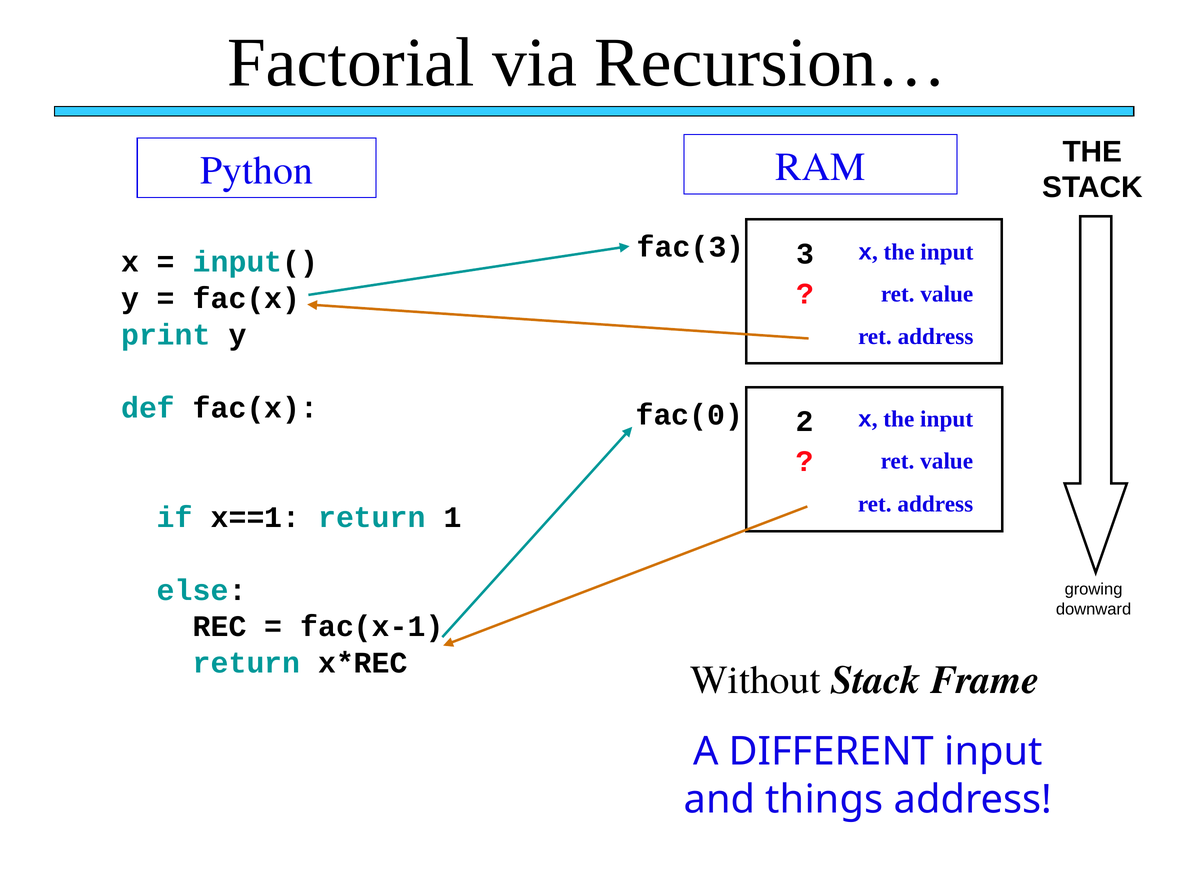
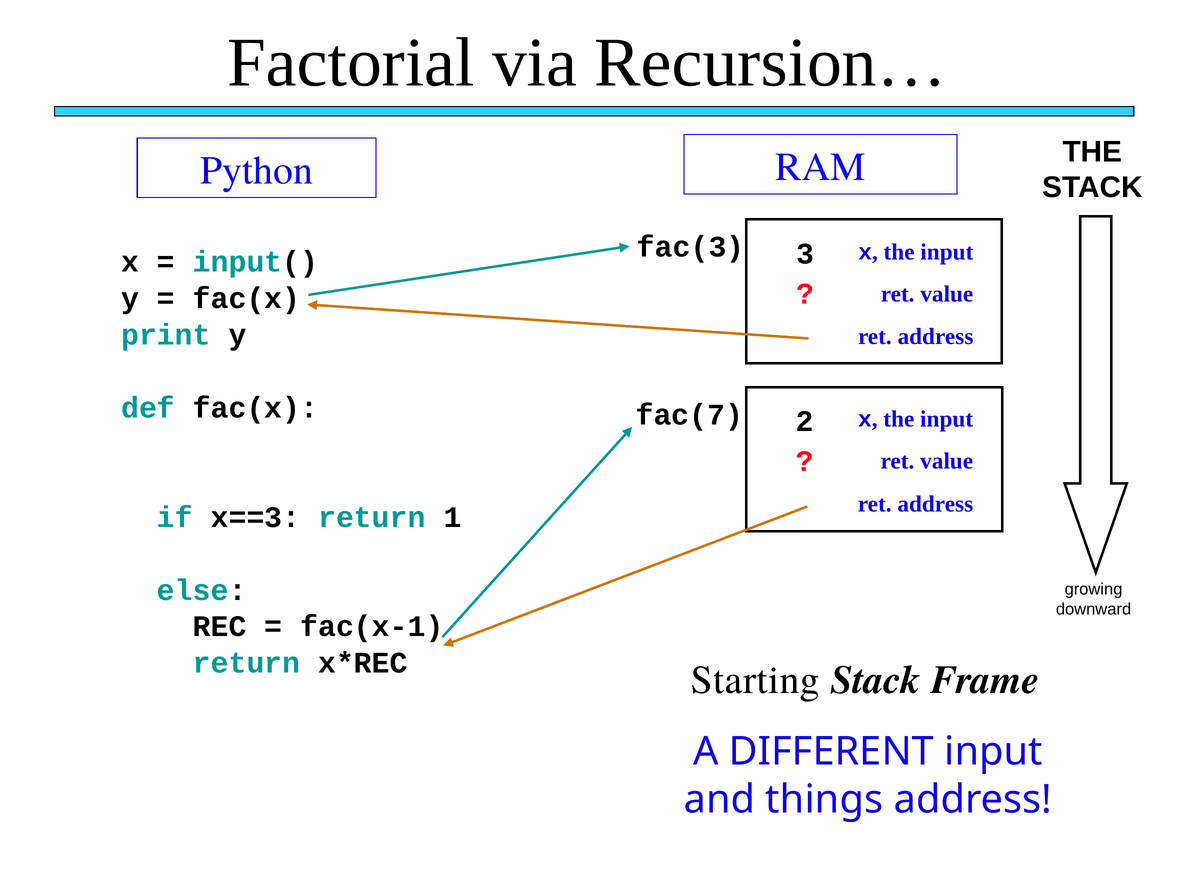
fac(0: fac(0 -> fac(7 (689, 414)
x==1: x==1 -> x==3 (255, 517)
Without: Without -> Starting (755, 679)
